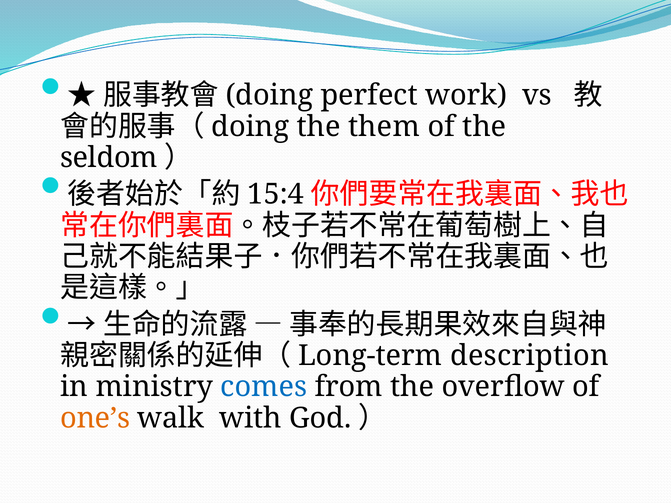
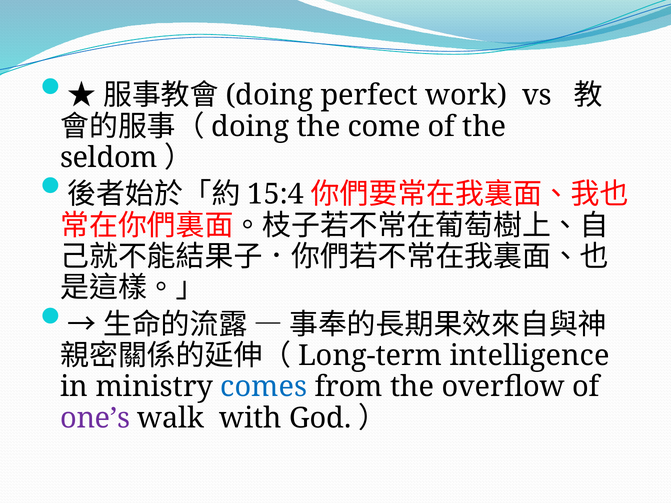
them: them -> come (384, 127)
description: description -> intelligence (530, 356)
one’s colour: orange -> purple (95, 418)
